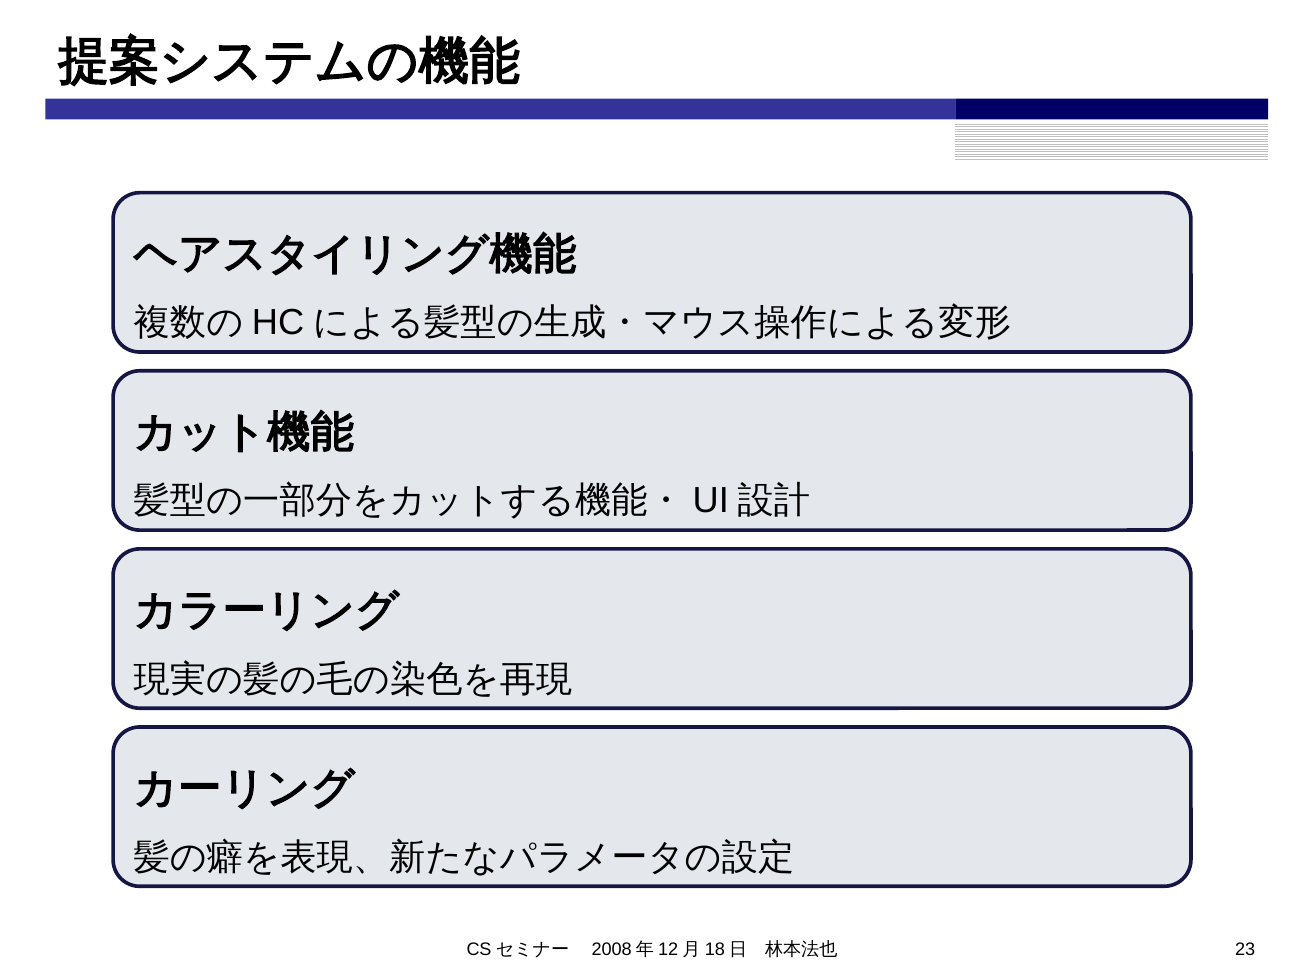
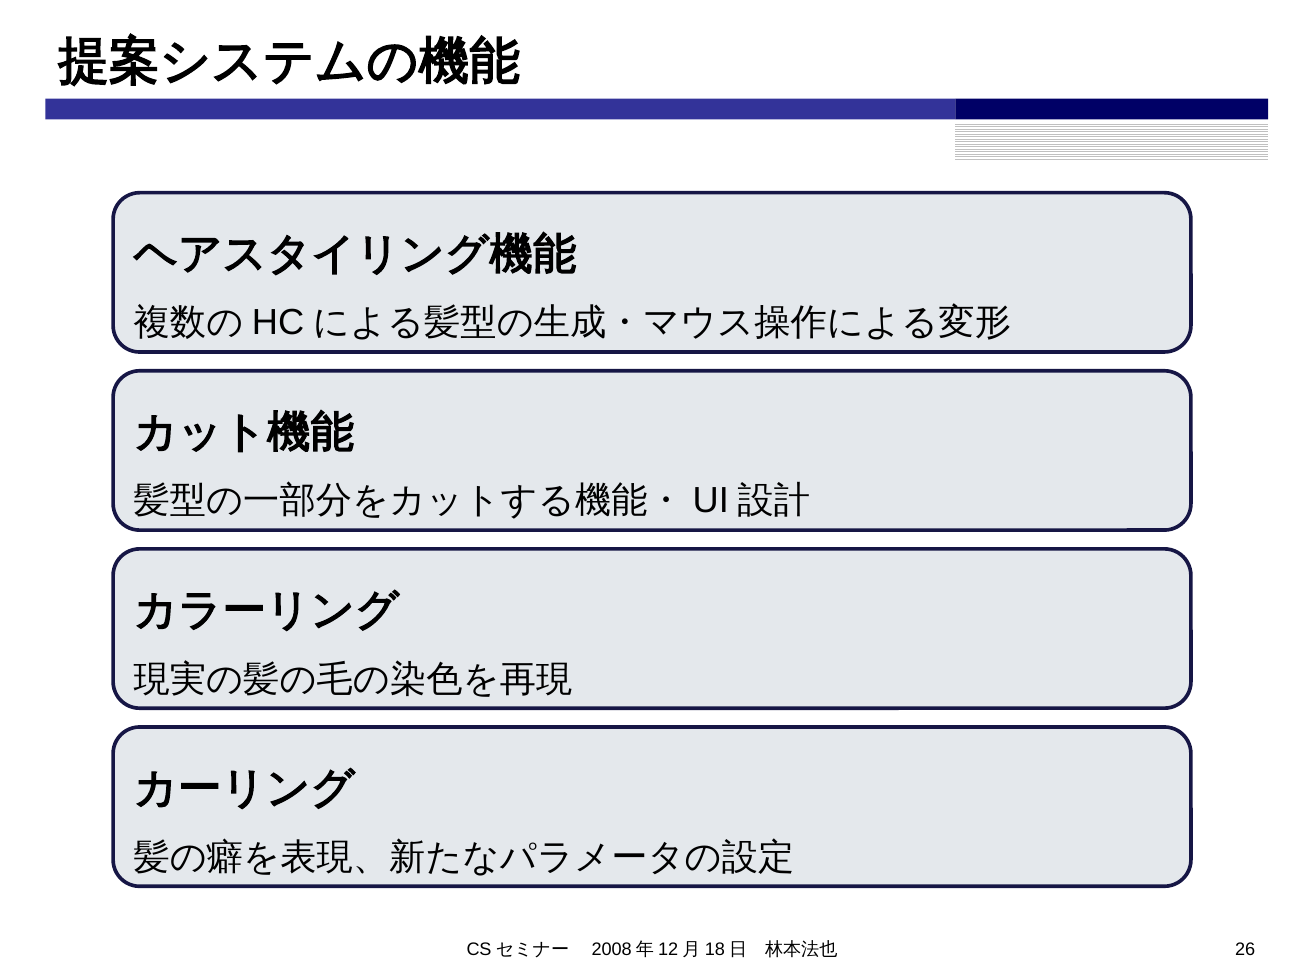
23: 23 -> 26 (1245, 949)
